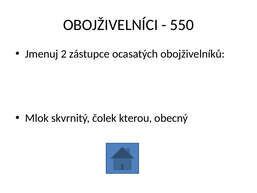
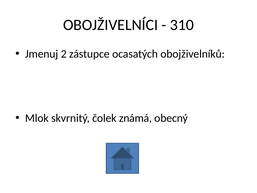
550: 550 -> 310 (182, 25)
kterou: kterou -> známá (136, 118)
